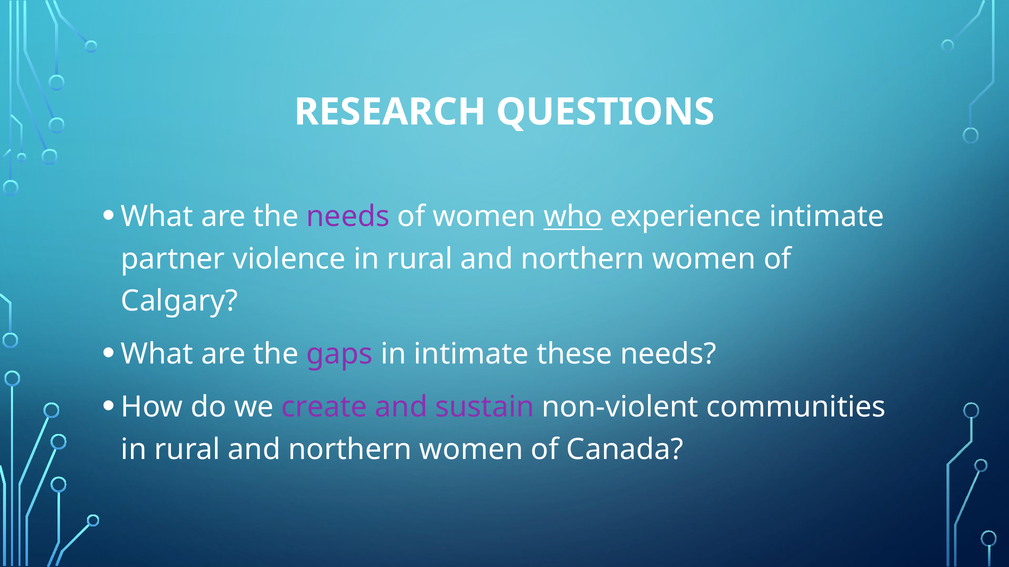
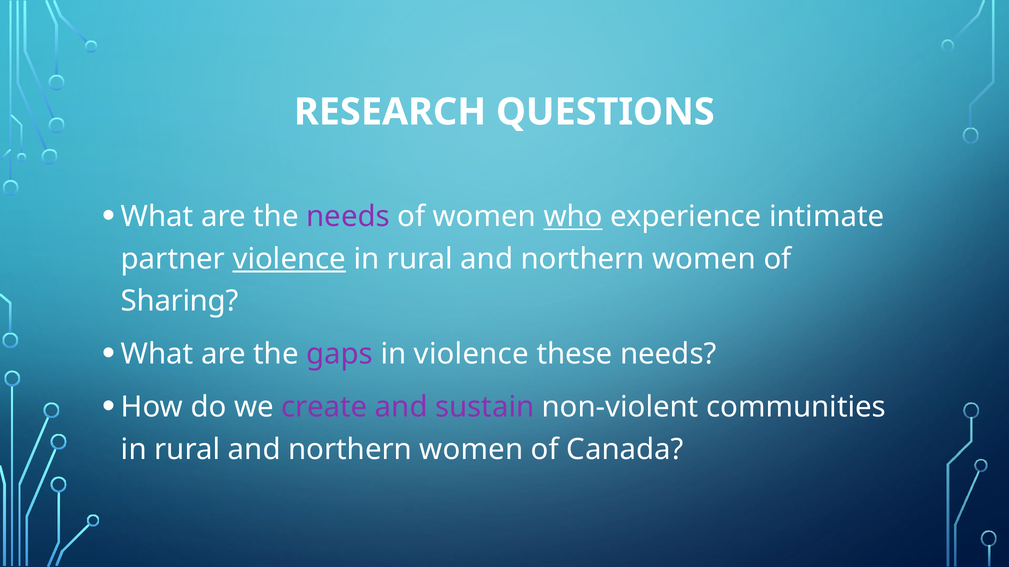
violence underline: none -> present (289, 259)
Calgary: Calgary -> Sharing (180, 302)
in intimate: intimate -> violence (471, 354)
